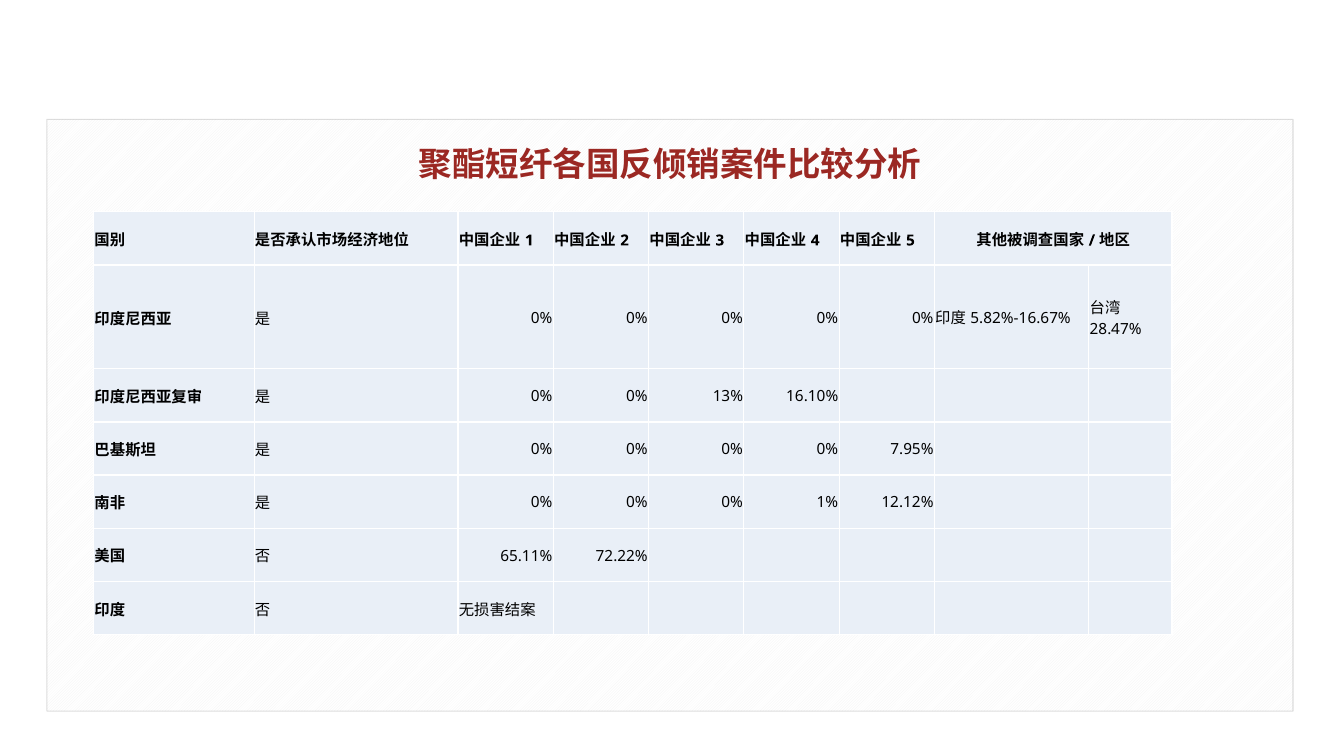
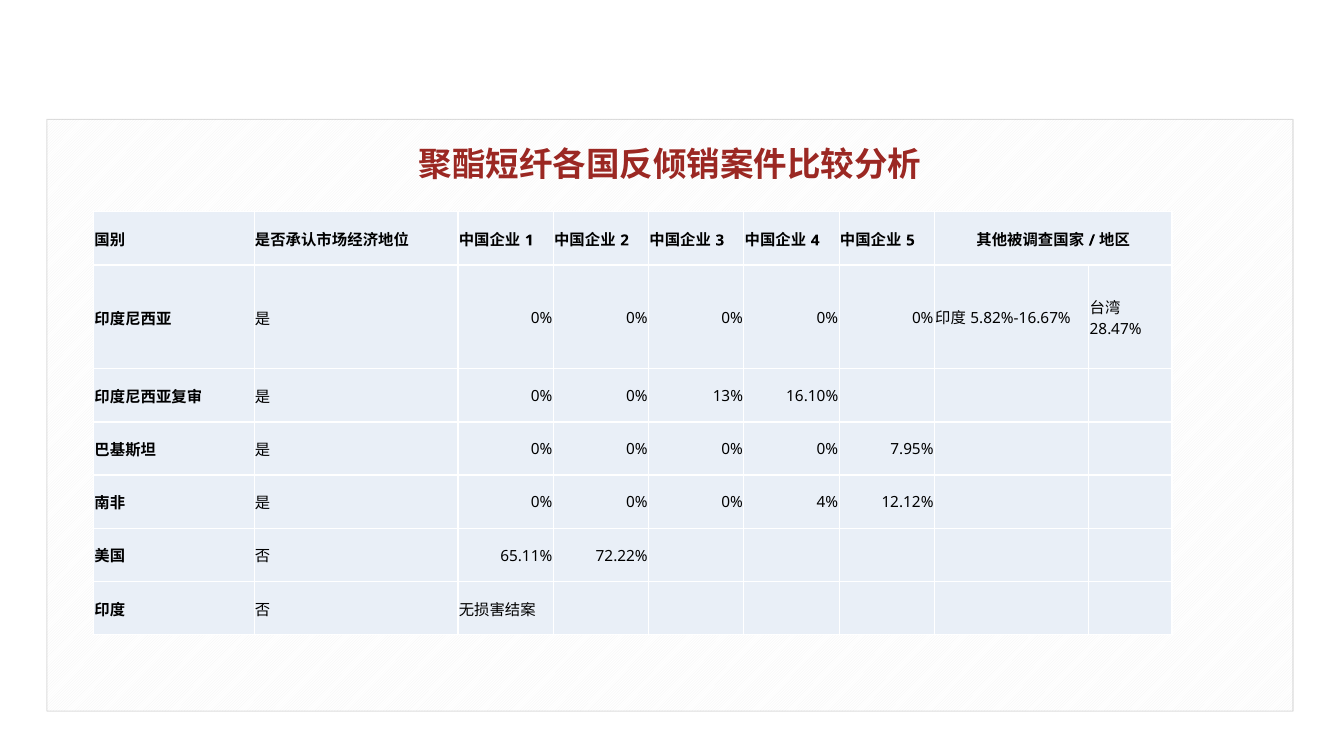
1%: 1% -> 4% (827, 503)
